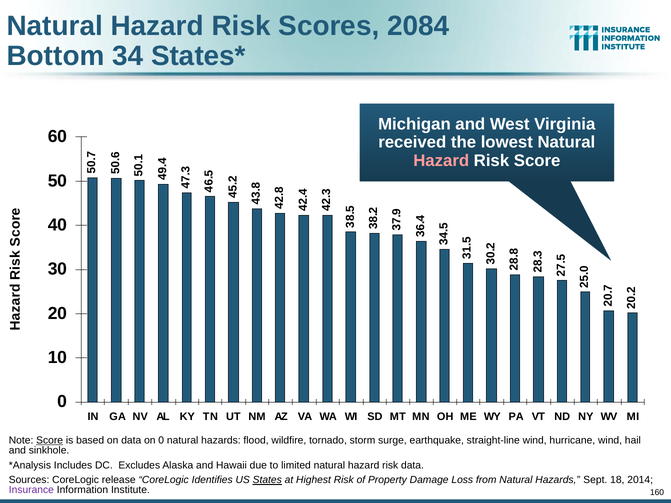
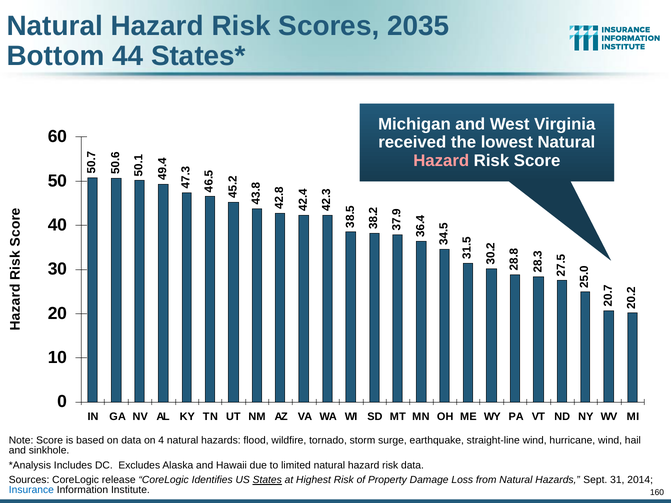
2084: 2084 -> 2035 (418, 26)
34: 34 -> 44 (128, 56)
Score underline: present -> none (50, 441)
on 0: 0 -> 4 (161, 441)
18: 18 -> 31 (617, 480)
Insurance colour: purple -> blue (31, 490)
